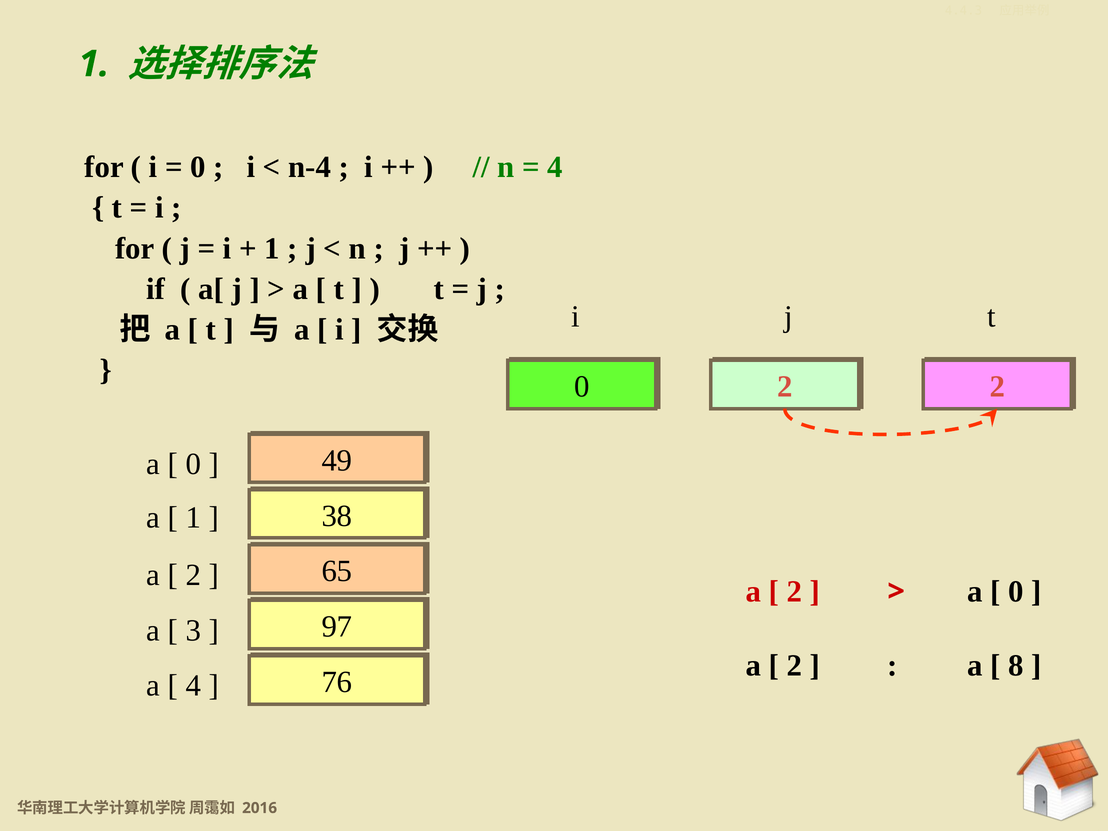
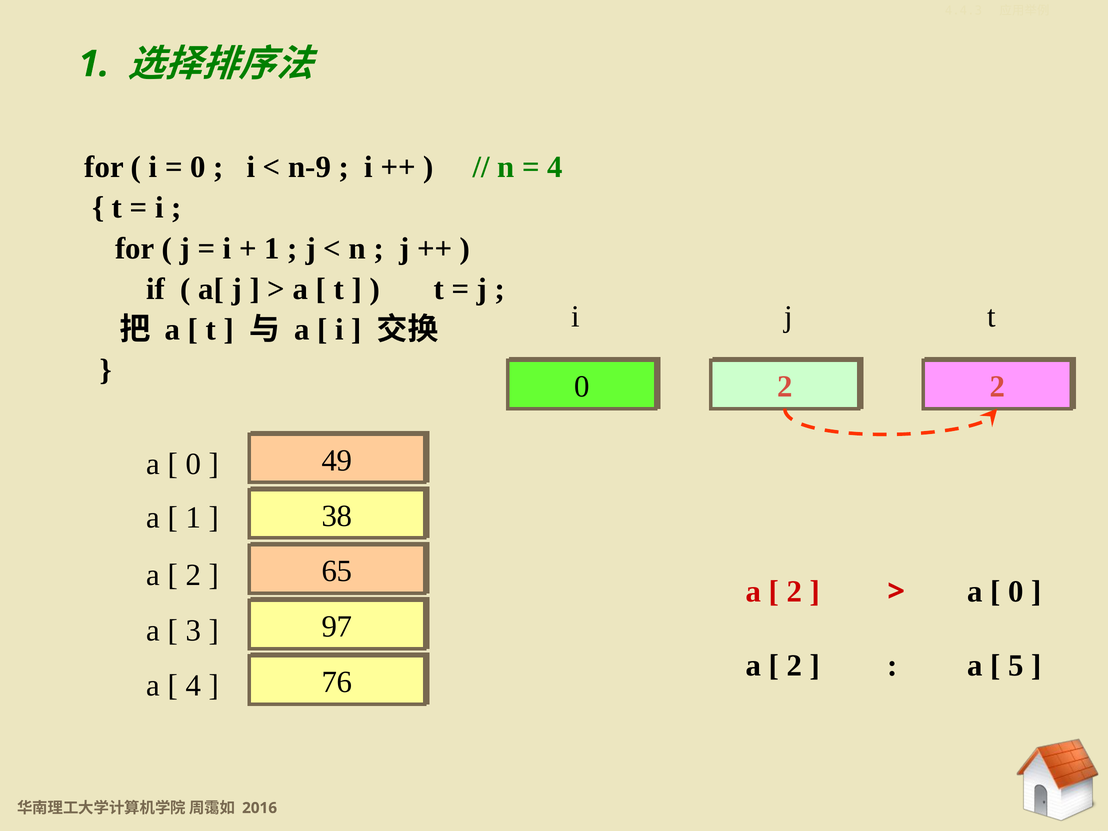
n-4: n-4 -> n-9 (310, 167)
8: 8 -> 5 (1016, 665)
